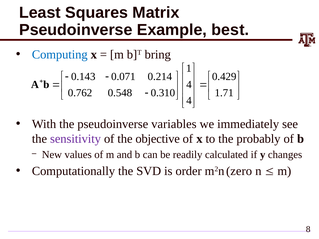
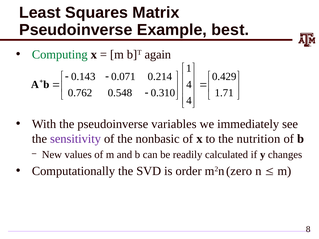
Computing colour: blue -> green (60, 55)
bring: bring -> again (158, 55)
objective: objective -> nonbasic (158, 139)
probably: probably -> nutrition (258, 139)
